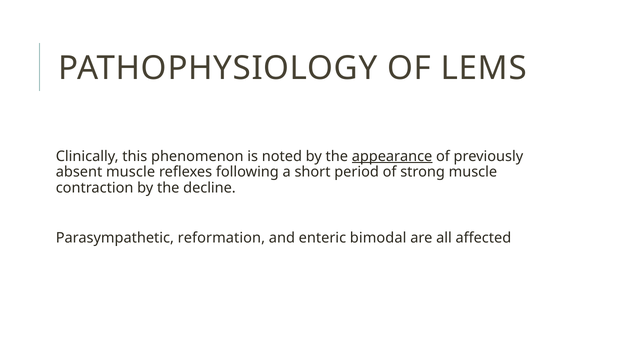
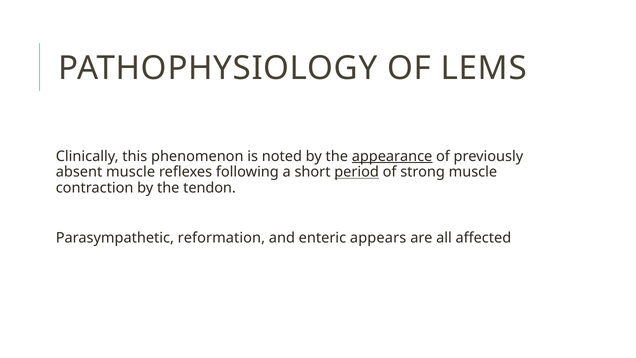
period underline: none -> present (357, 172)
decline: decline -> tendon (210, 188)
bimodal: bimodal -> appears (378, 238)
